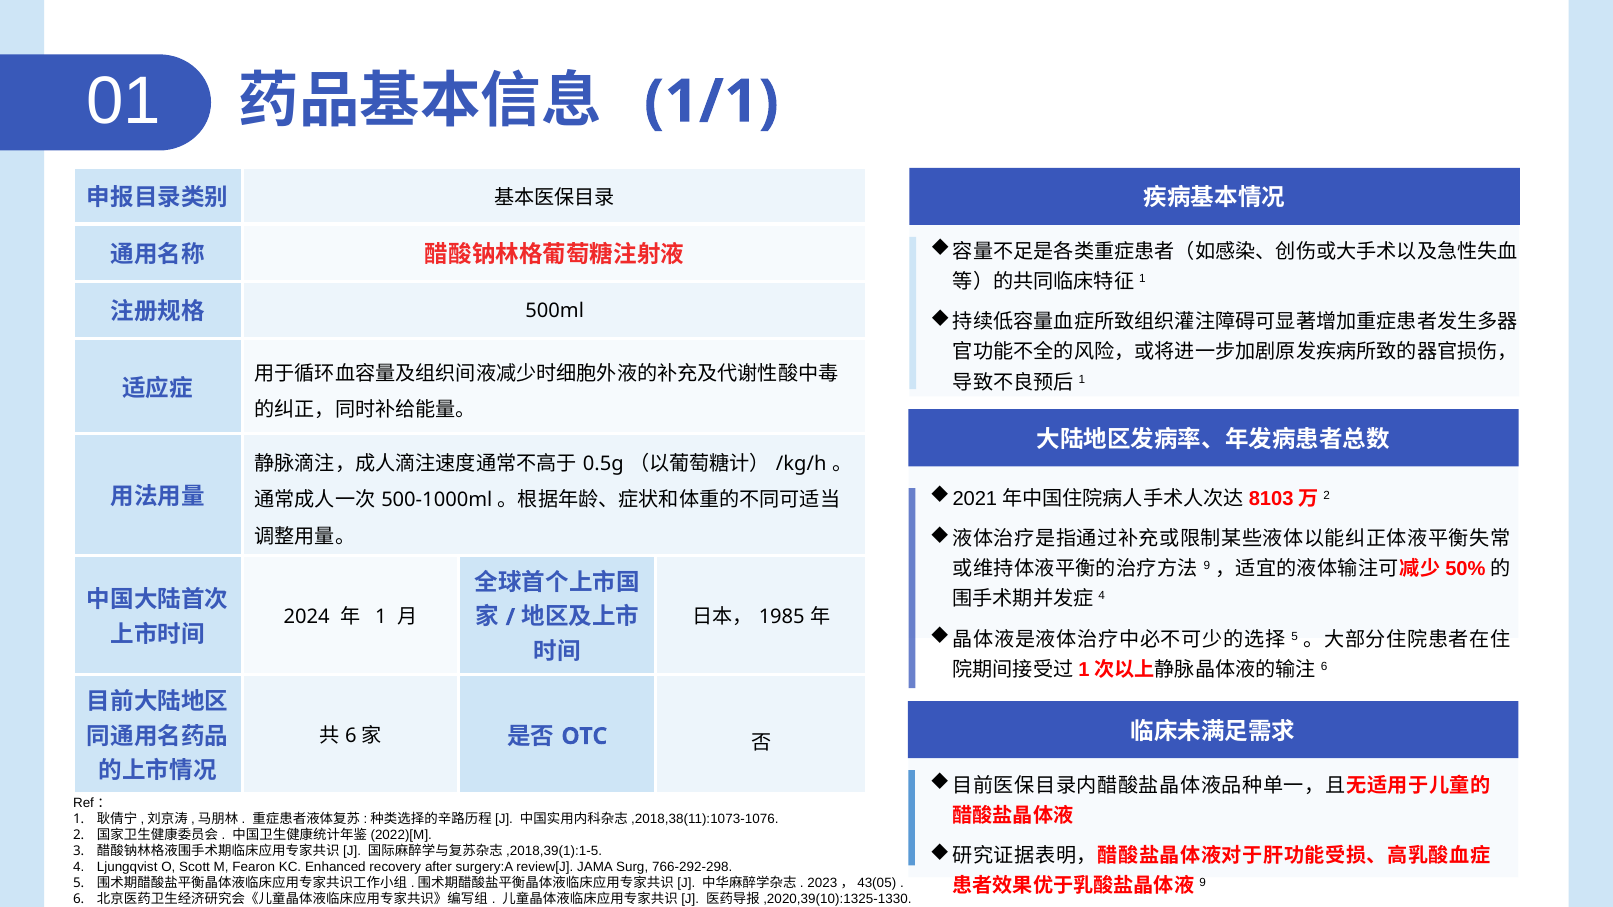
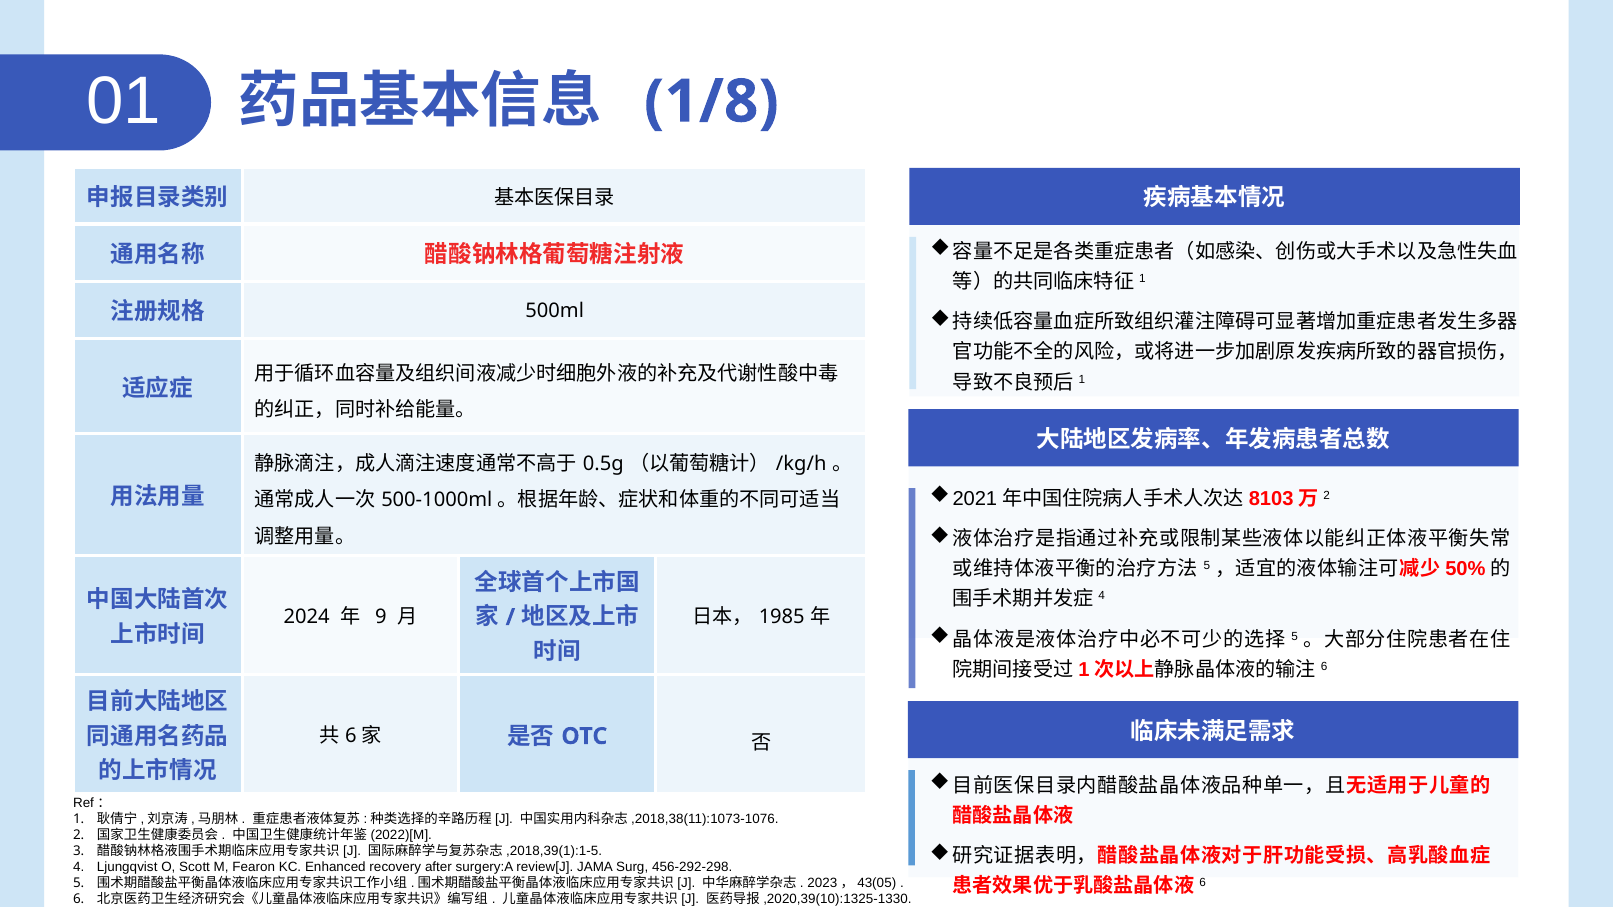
1/1: 1/1 -> 1/8 (711, 102)
9: 9 -> 5 (1207, 566)
1: 1 -> 9 (381, 617)
766-292-298: 766-292-298 -> 456-292-298 (692, 867)
9: 9 -> 6 (1203, 883)
